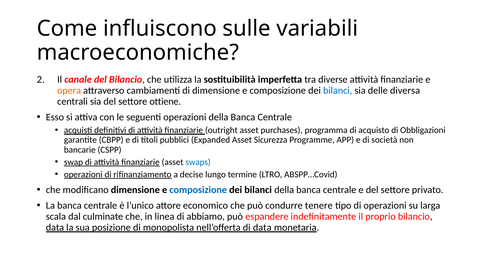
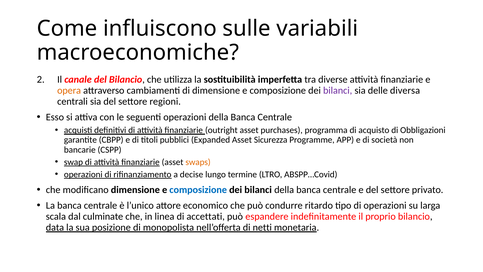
bilanci colour: blue -> purple (338, 90)
ottiene: ottiene -> regioni (165, 101)
swaps colour: blue -> orange (198, 162)
tenere: tenere -> ritardo (319, 205)
abbiamo: abbiamo -> accettati (206, 216)
di data: data -> netti (262, 227)
